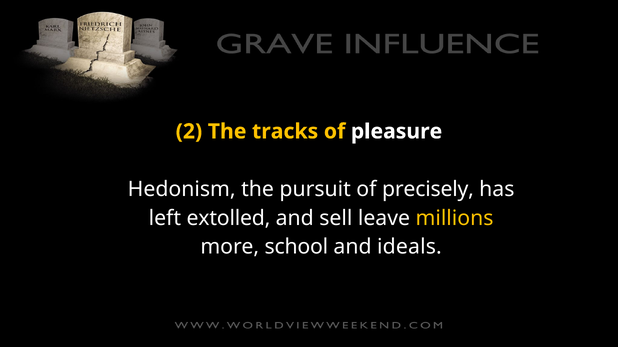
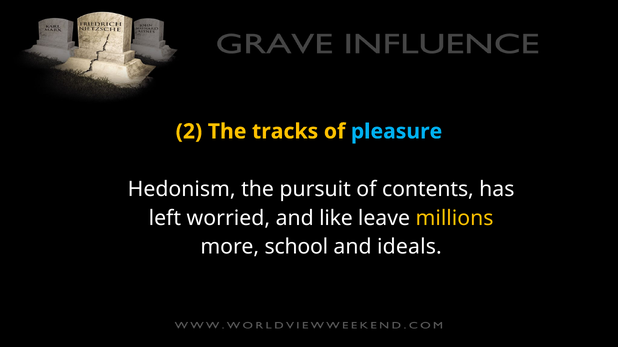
pleasure colour: white -> light blue (397, 132)
precisely: precisely -> contents (428, 190)
extolled: extolled -> worried (228, 218)
sell: sell -> like (336, 218)
